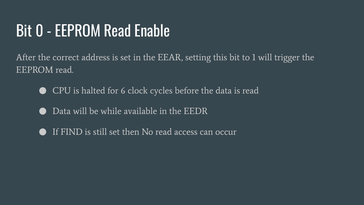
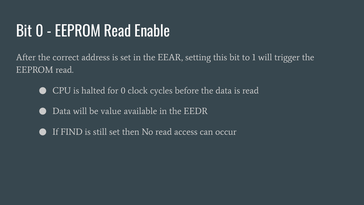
for 6: 6 -> 0 (123, 90)
while: while -> value (111, 111)
